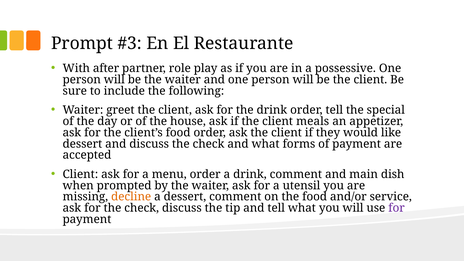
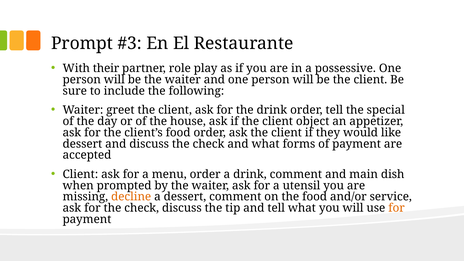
after: after -> their (106, 68)
meals: meals -> object (313, 121)
for colour: purple -> orange (397, 208)
